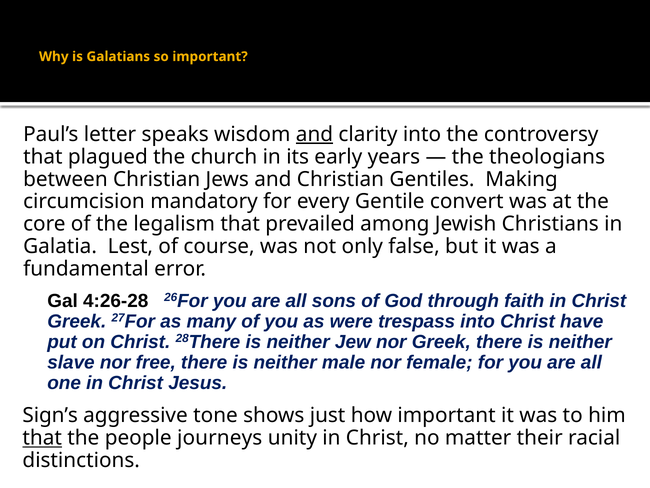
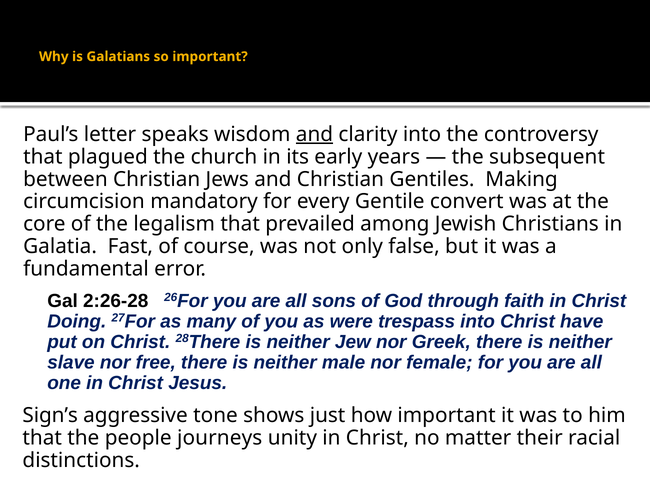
theologians: theologians -> subsequent (547, 157)
Lest: Lest -> Fast (130, 246)
4:26-28: 4:26-28 -> 2:26-28 (116, 301)
Greek: Greek -> Doing (77, 321)
that underline: present -> none (42, 438)
